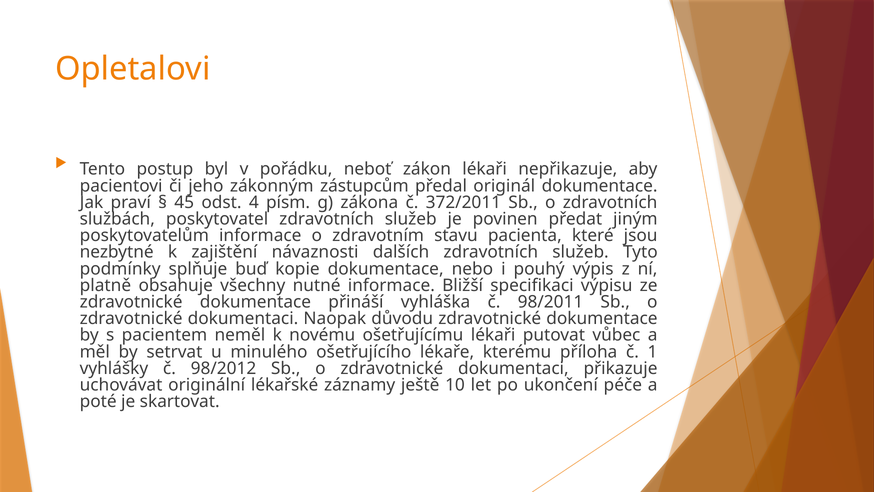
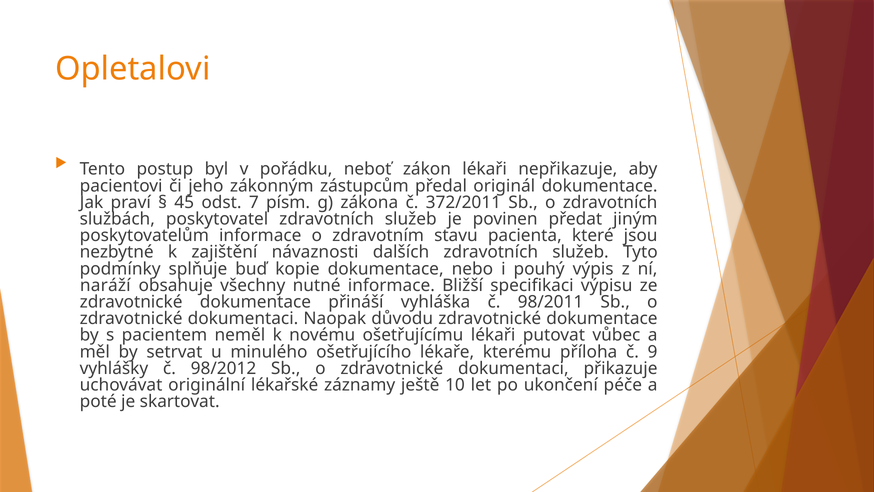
4: 4 -> 7 (254, 202)
platně: platně -> naráží (105, 285)
1: 1 -> 9 (652, 352)
